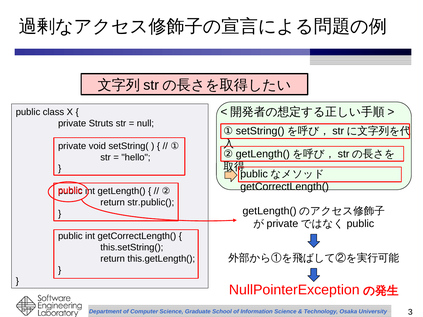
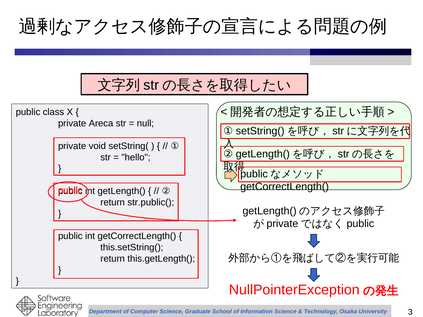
Struts: Struts -> Areca (101, 124)
